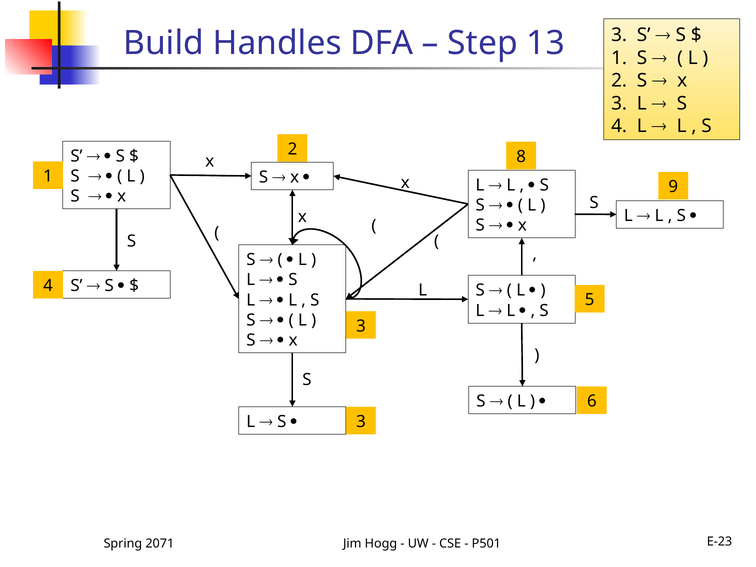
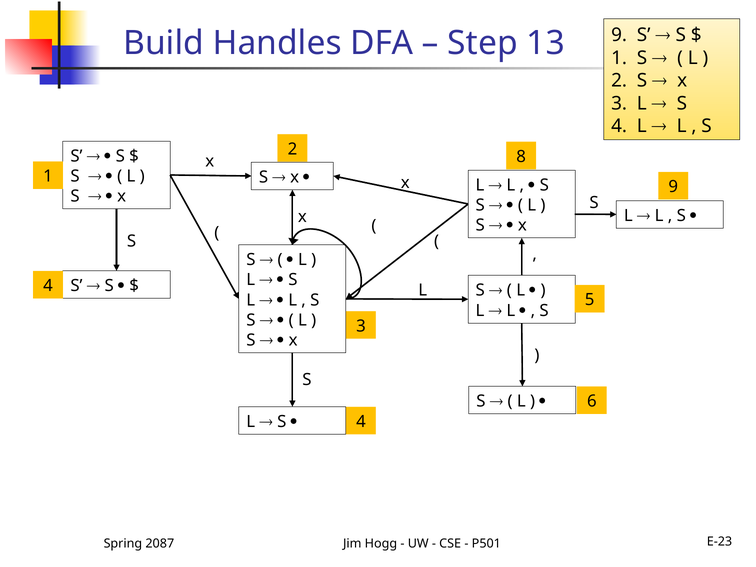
13 3: 3 -> 9 (619, 35)
3: 3 -> 4 (361, 422)
2071: 2071 -> 2087 (160, 543)
